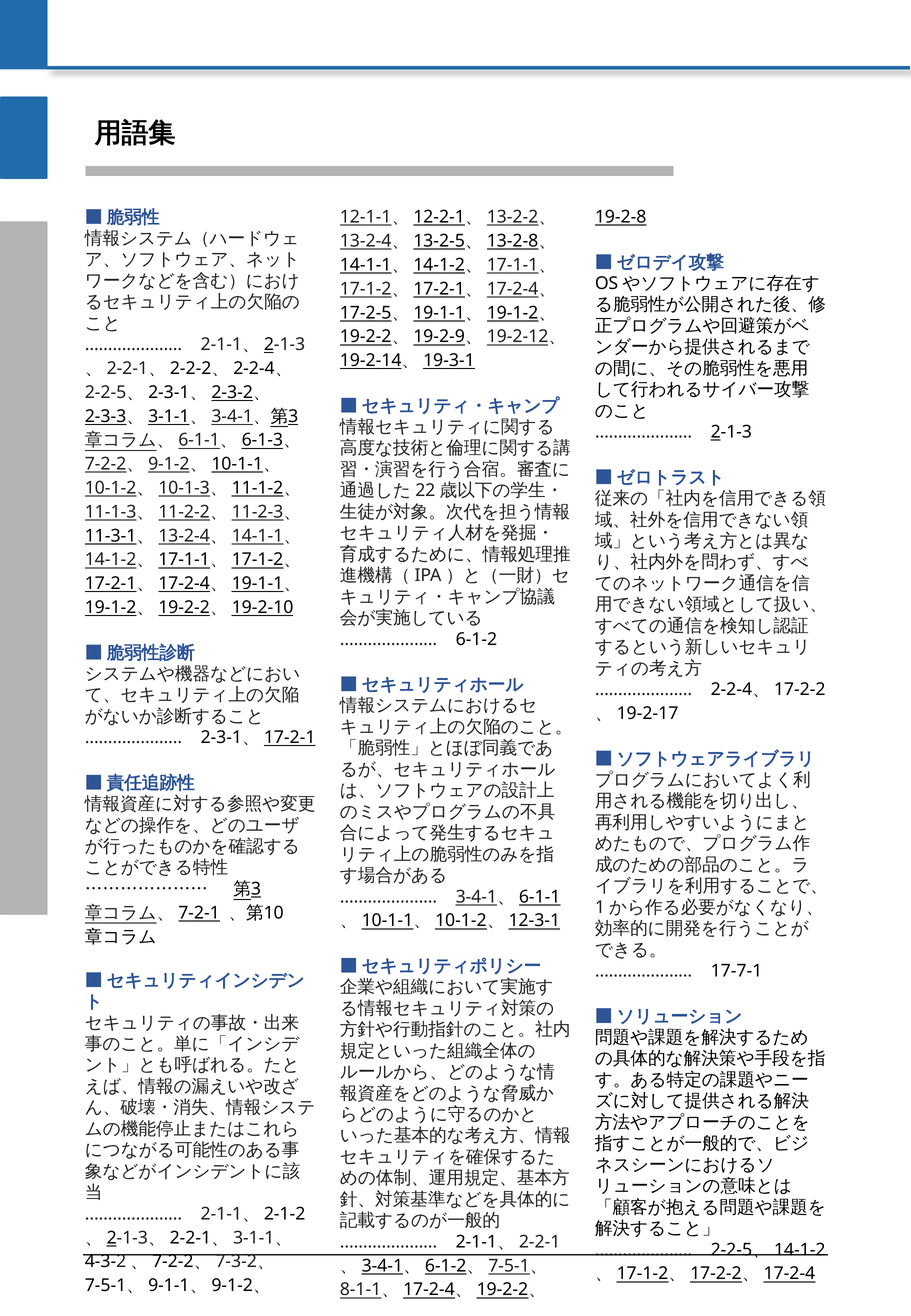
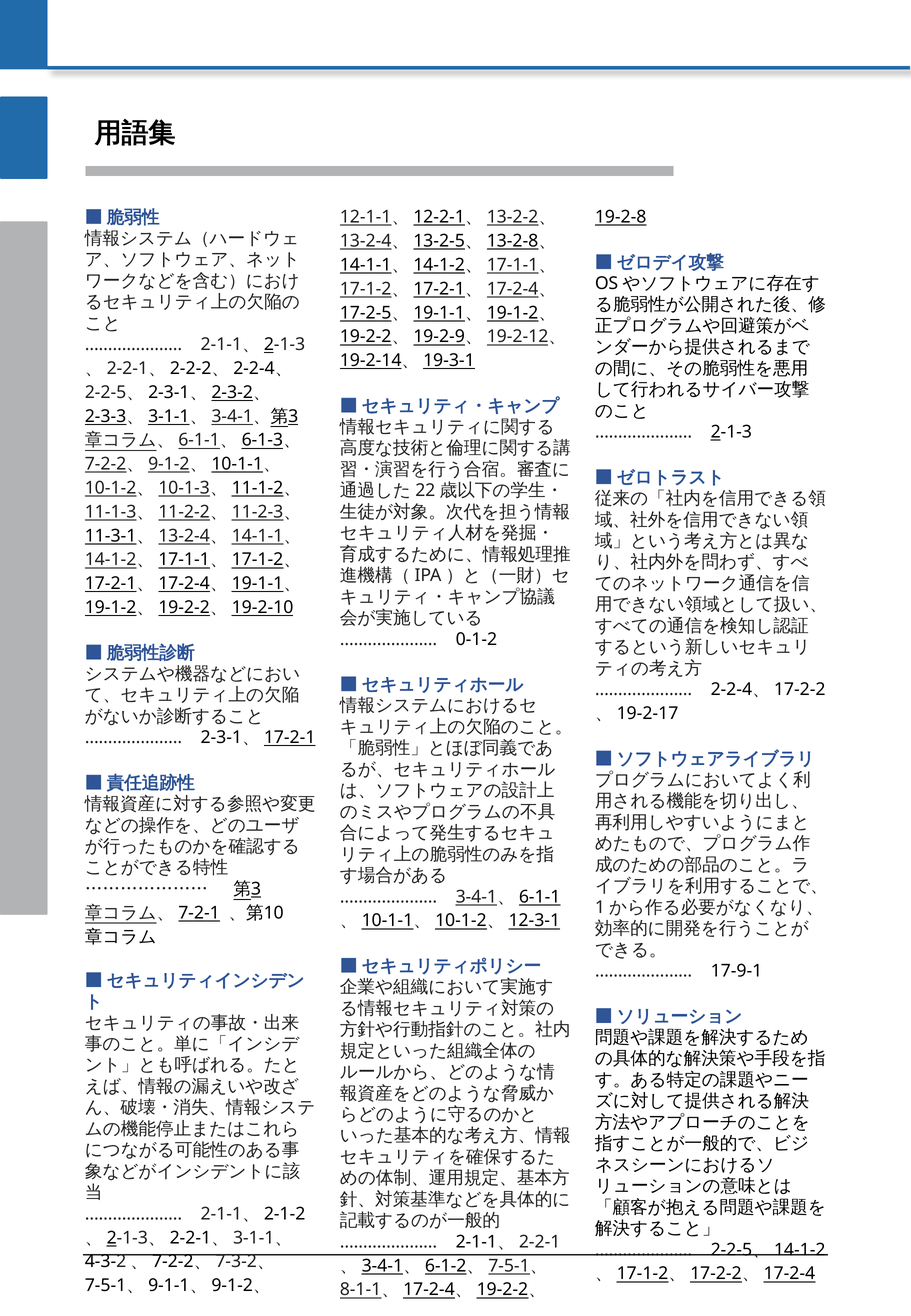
6-1-2: 6-1-2 -> 0-1-2 (476, 639)
17-7-1: 17-7-1 -> 17-9-1 (736, 971)
